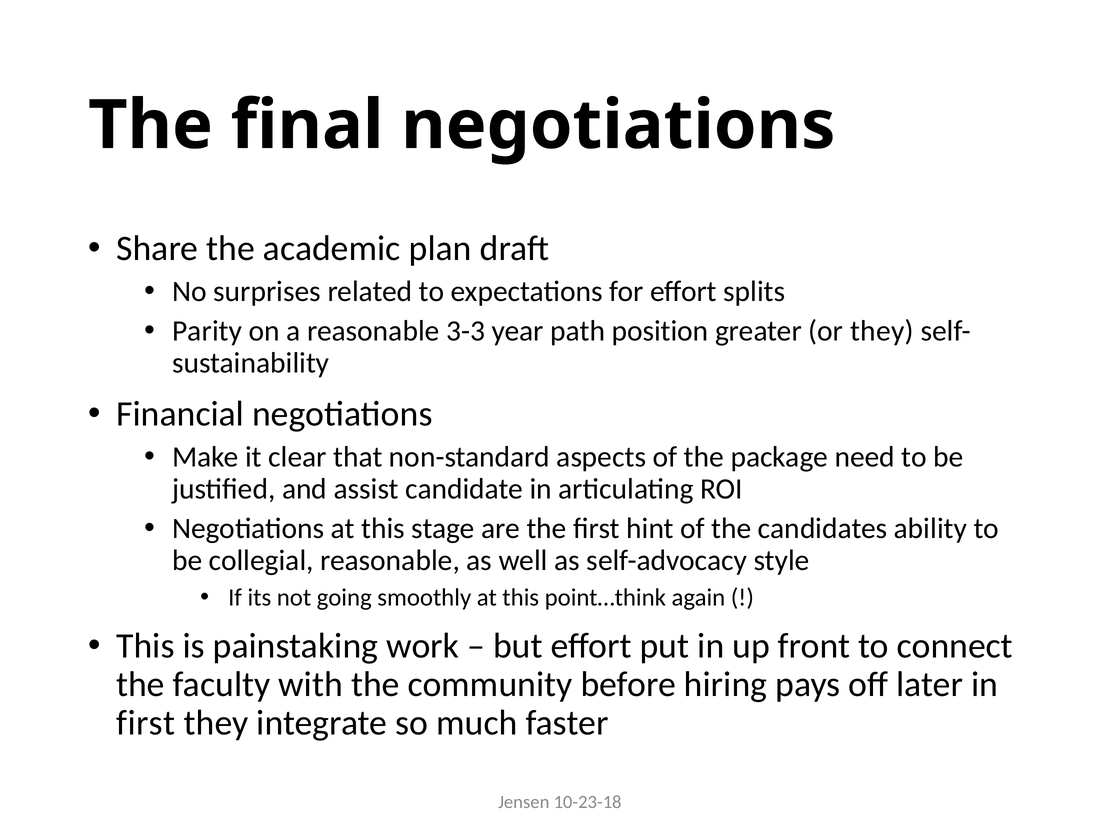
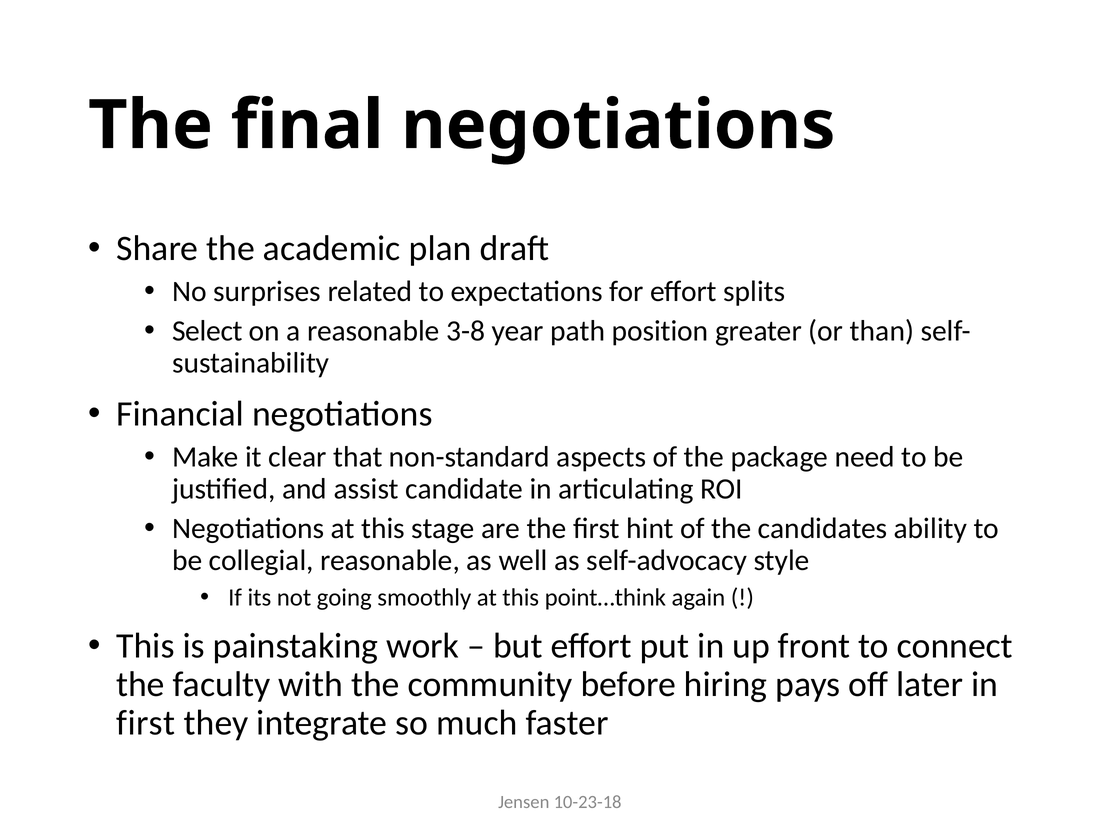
Parity: Parity -> Select (207, 331)
3-3: 3-3 -> 3-8 (466, 331)
or they: they -> than (882, 331)
